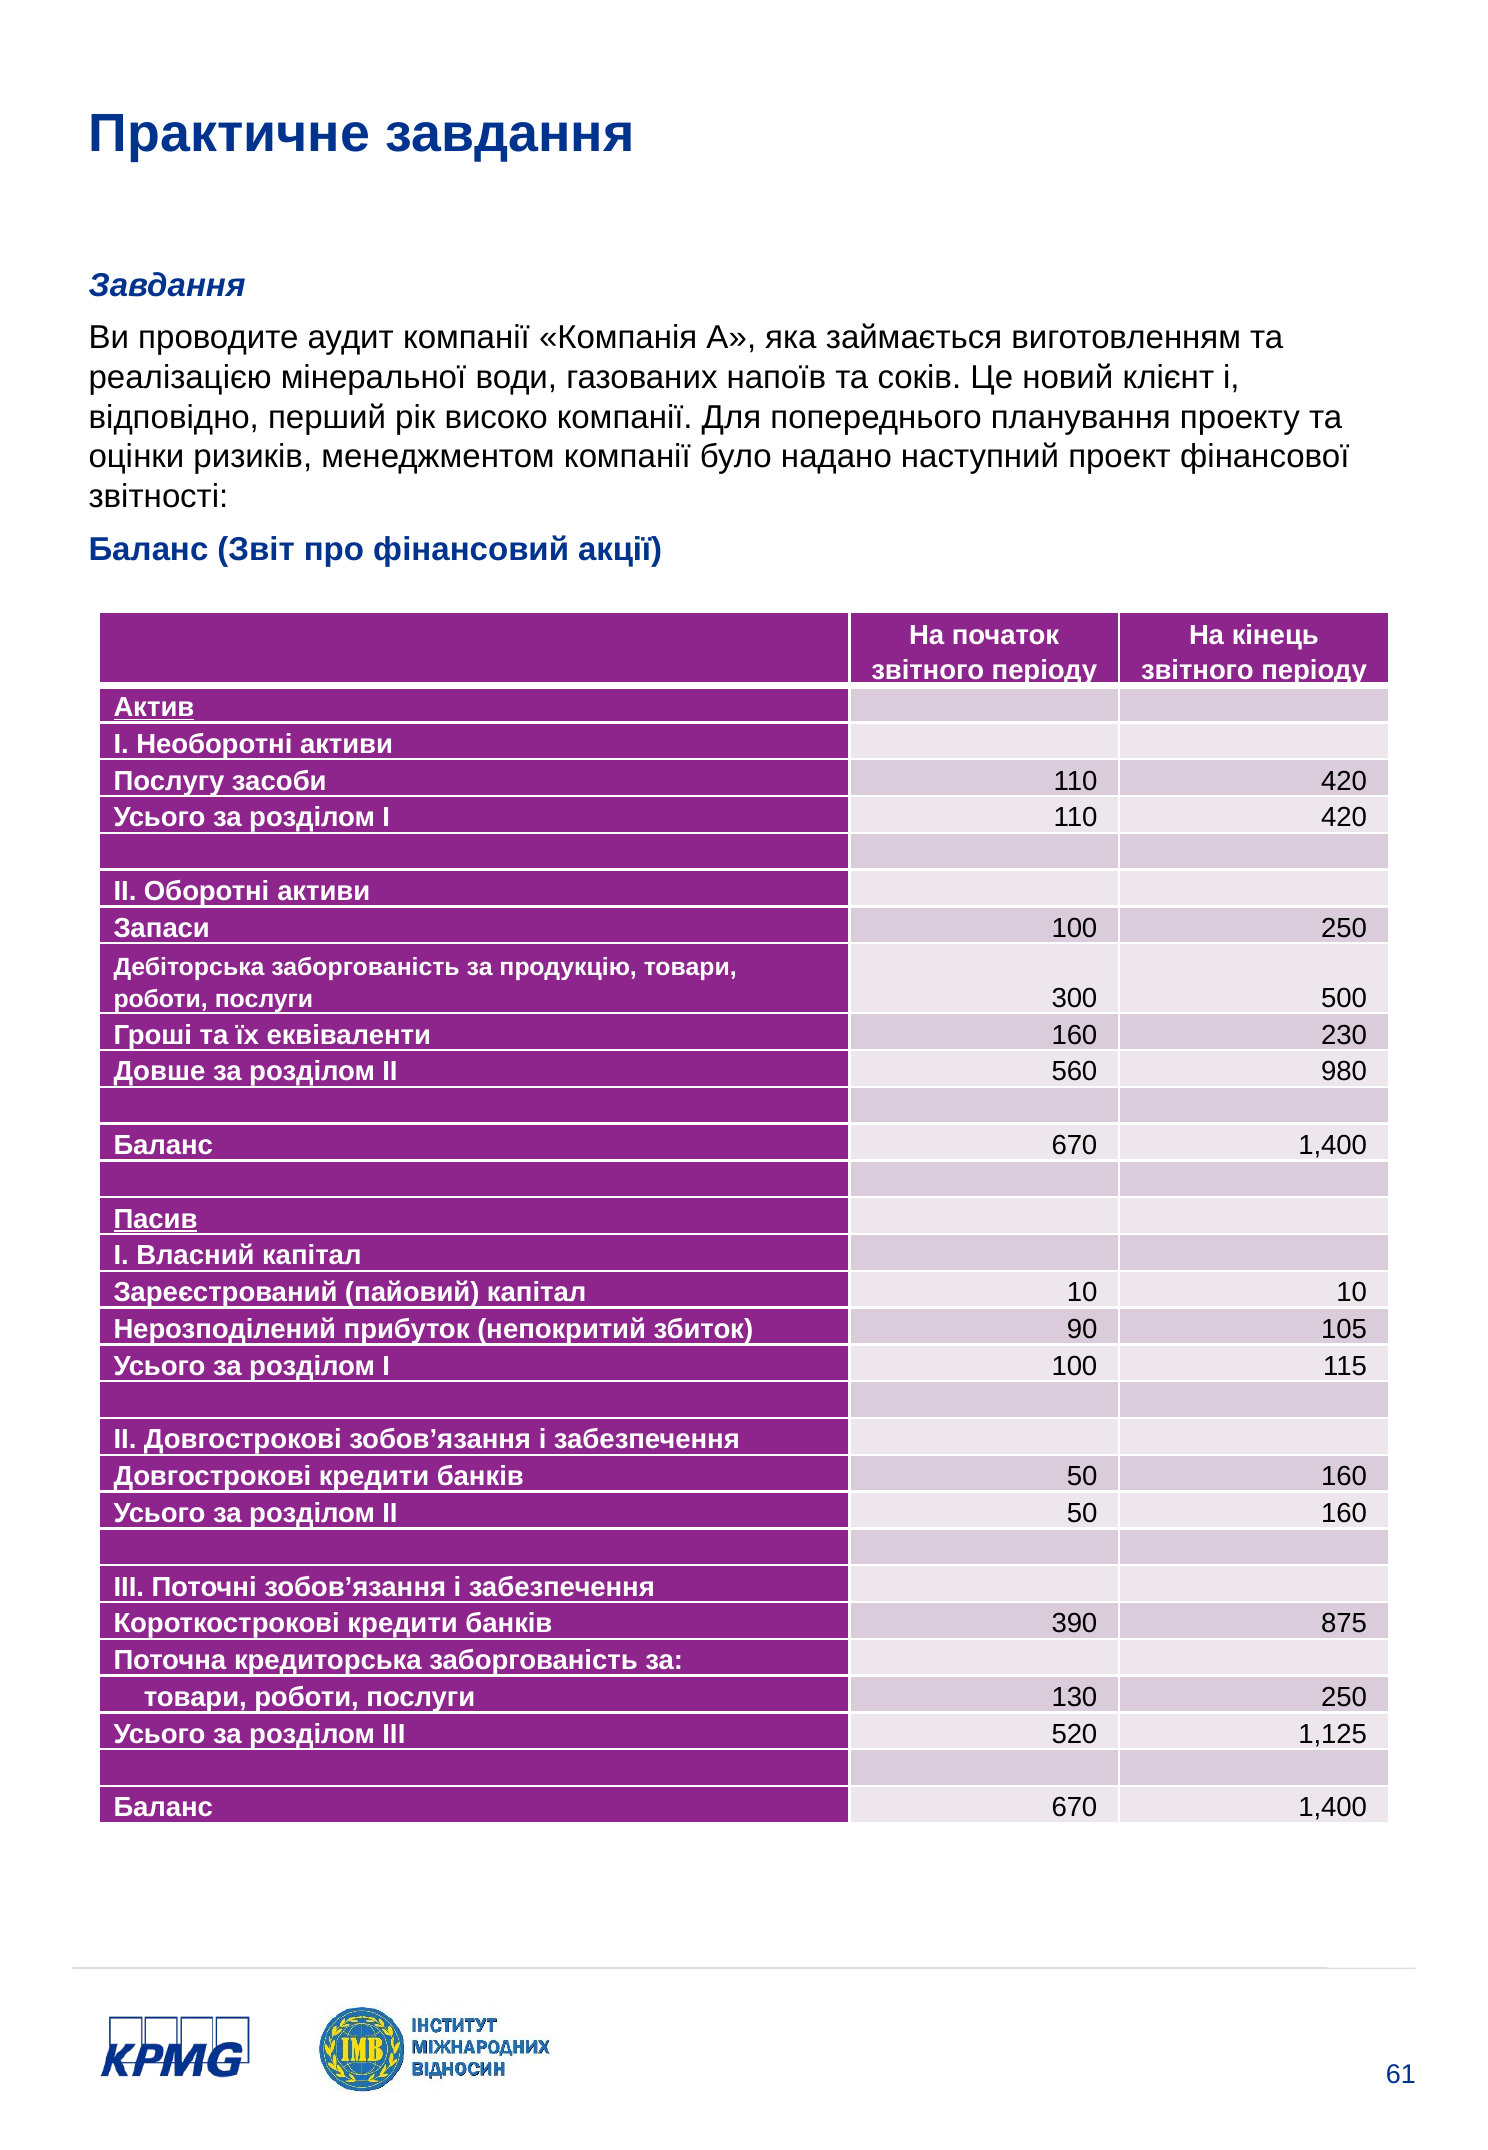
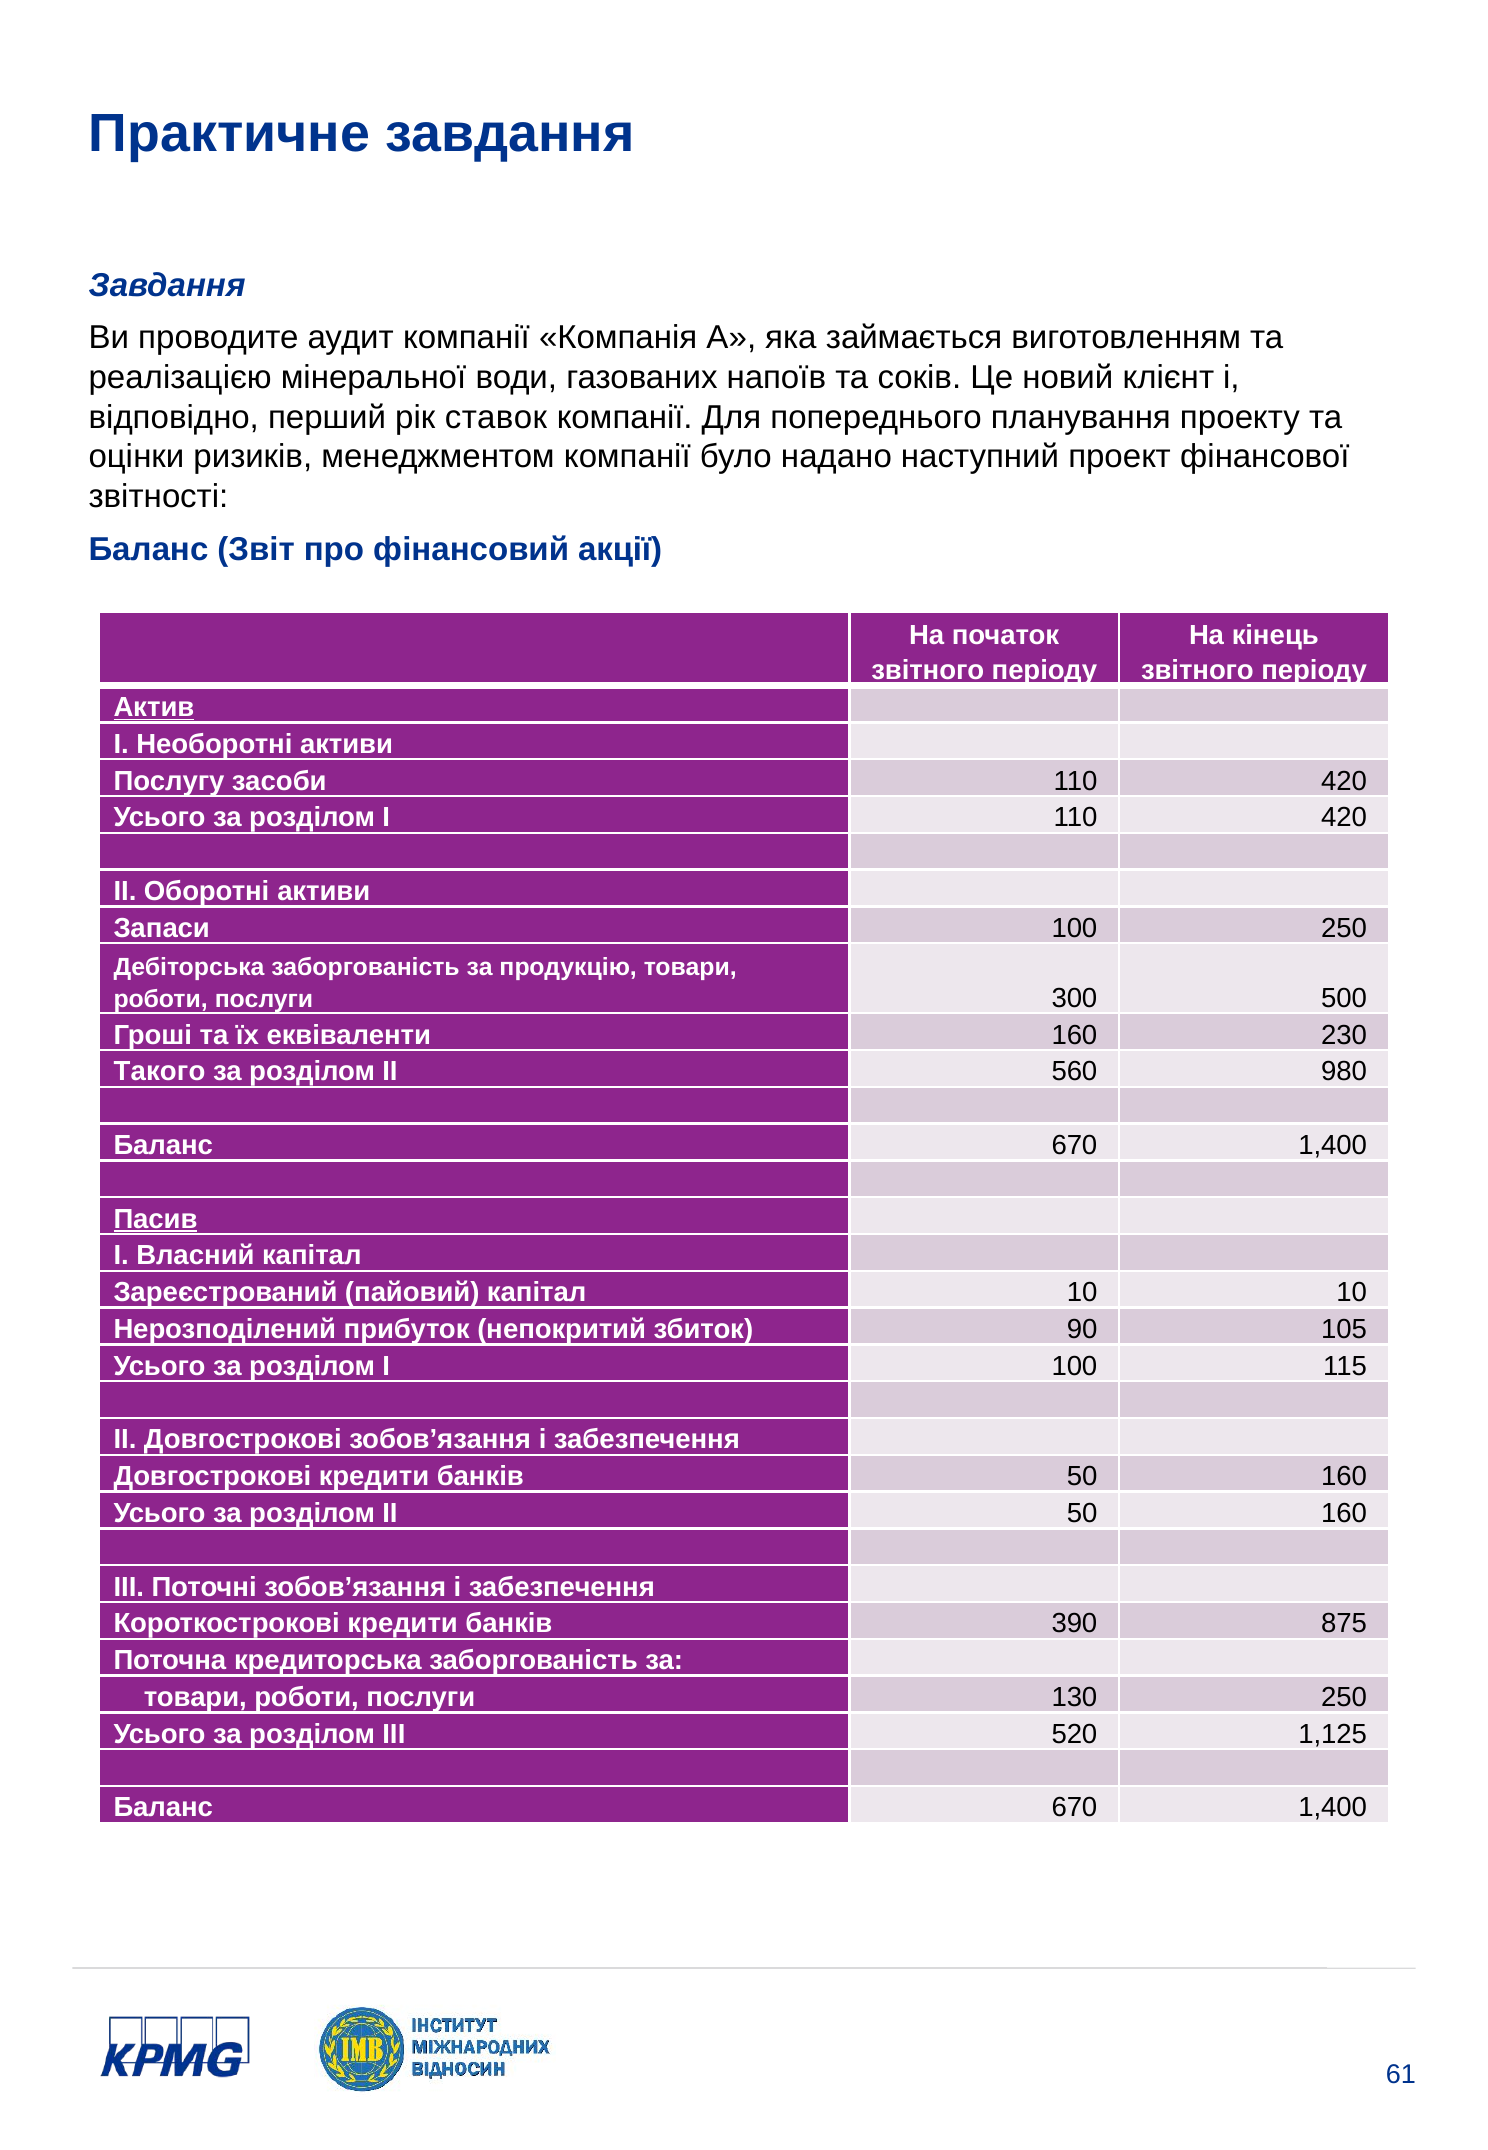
високо: високо -> ставок (496, 417)
Довше: Довше -> Такого (159, 1071)
